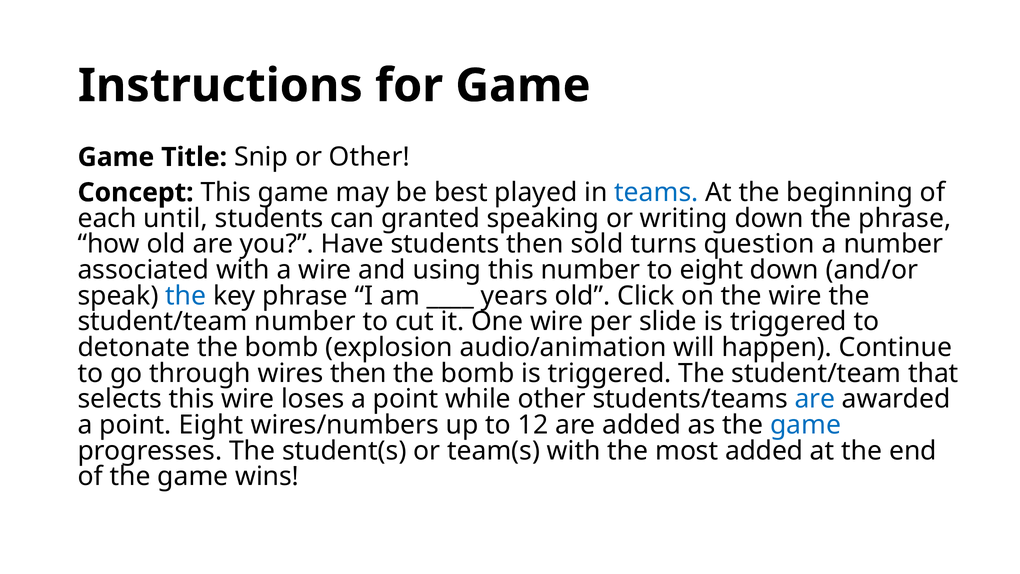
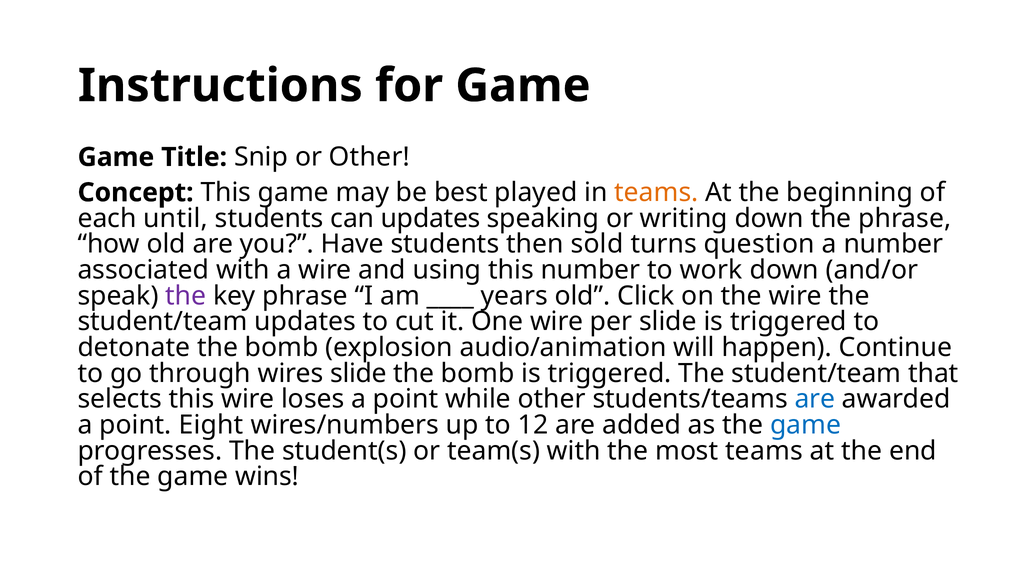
teams colour: blue -> orange (656, 192)
can granted: granted -> updates (431, 218)
to eight: eight -> work (711, 270)
the colour: blue -> purple (186, 296)
student/team number: number -> updates (305, 322)
wires then: then -> slide (358, 373)
most added: added -> teams (764, 451)
